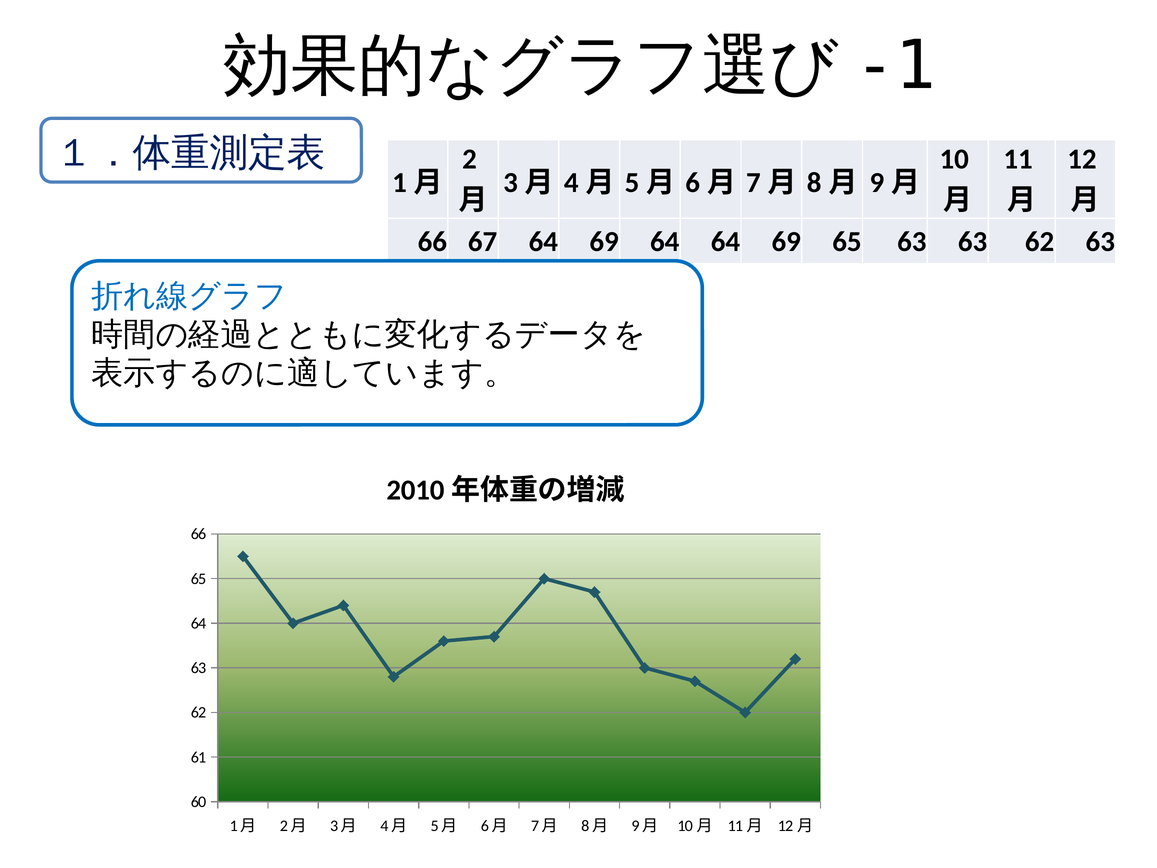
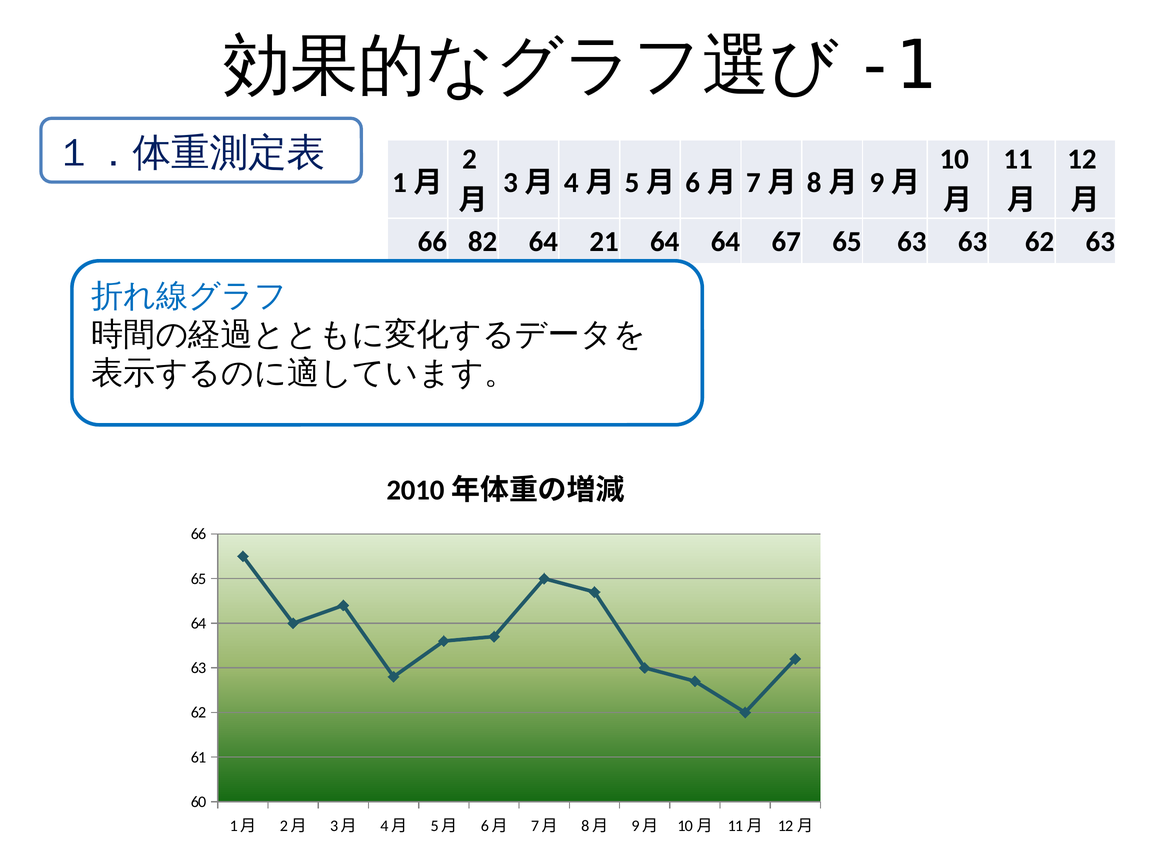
67: 67 -> 82 (483, 242)
69: 69 -> 21 (604, 242)
64 64 69: 69 -> 67 (786, 242)
